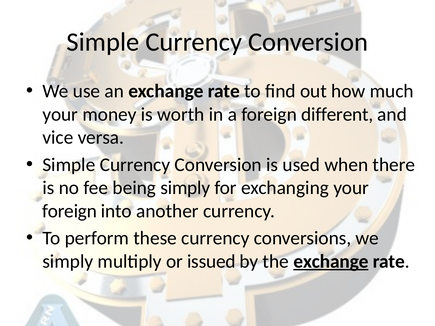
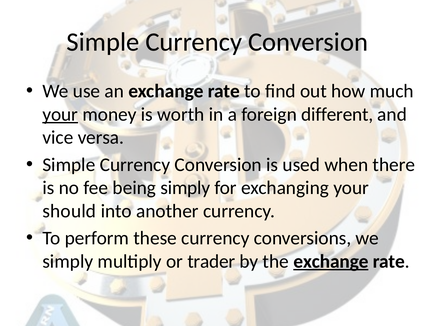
your underline: none -> present (60, 114)
foreign: foreign -> should (69, 211)
issued: issued -> trader (211, 262)
